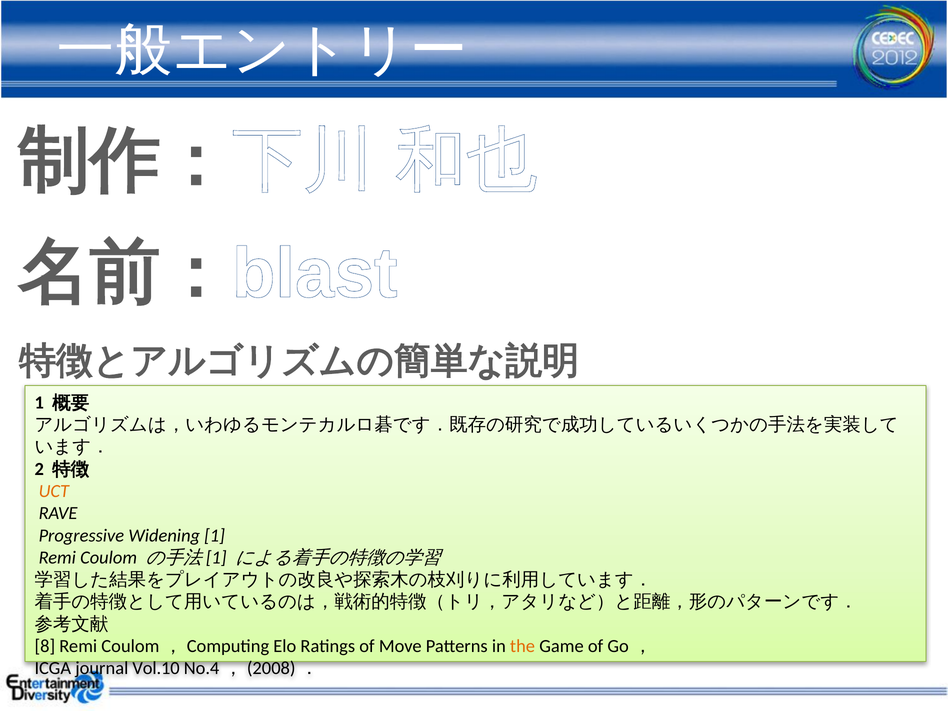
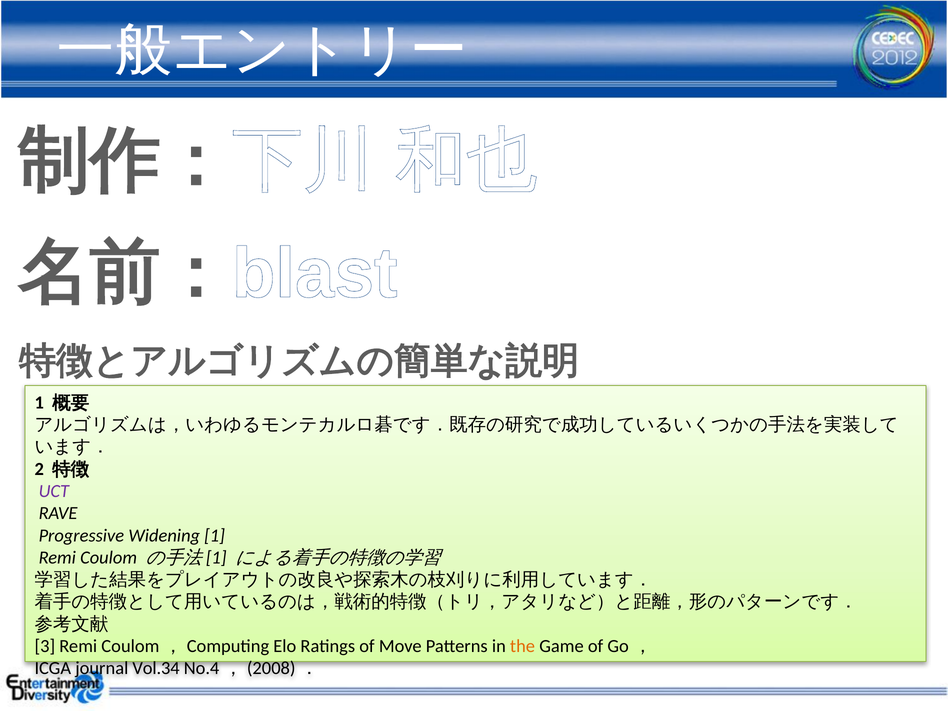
UCT colour: orange -> purple (54, 491)
8: 8 -> 3 (45, 646)
Vol.10: Vol.10 -> Vol.34 (156, 668)
